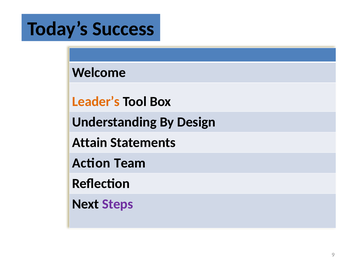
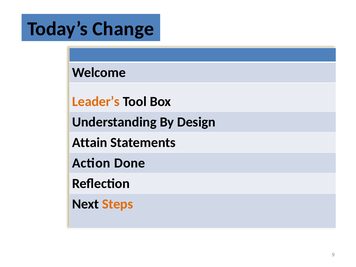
Success: Success -> Change (123, 29)
Team: Team -> Done (130, 163)
Steps colour: purple -> orange (118, 204)
